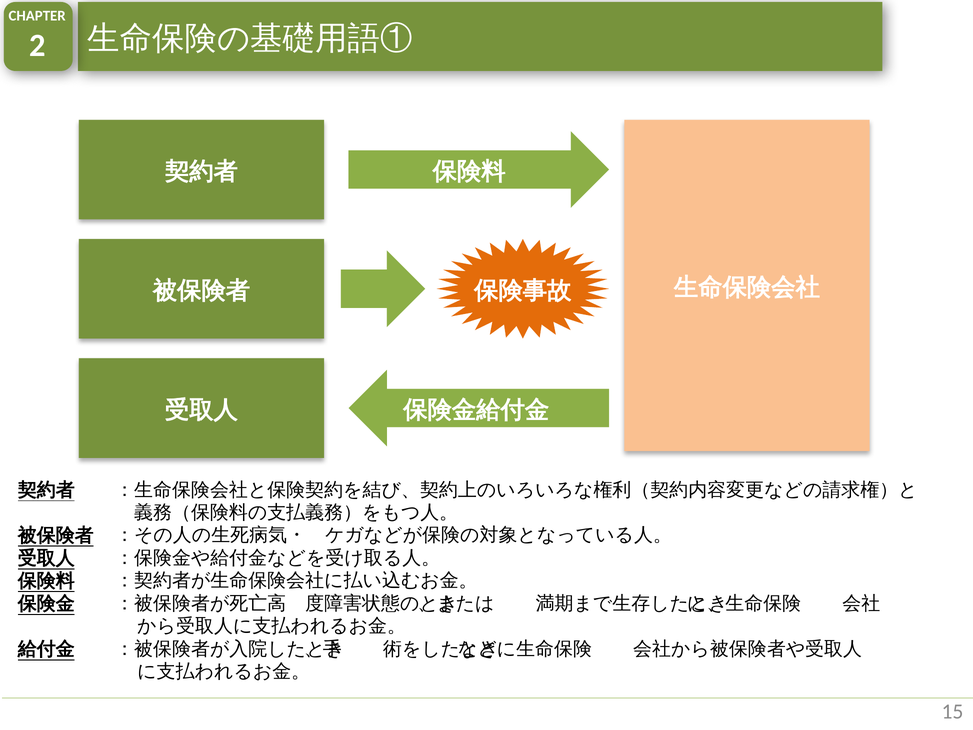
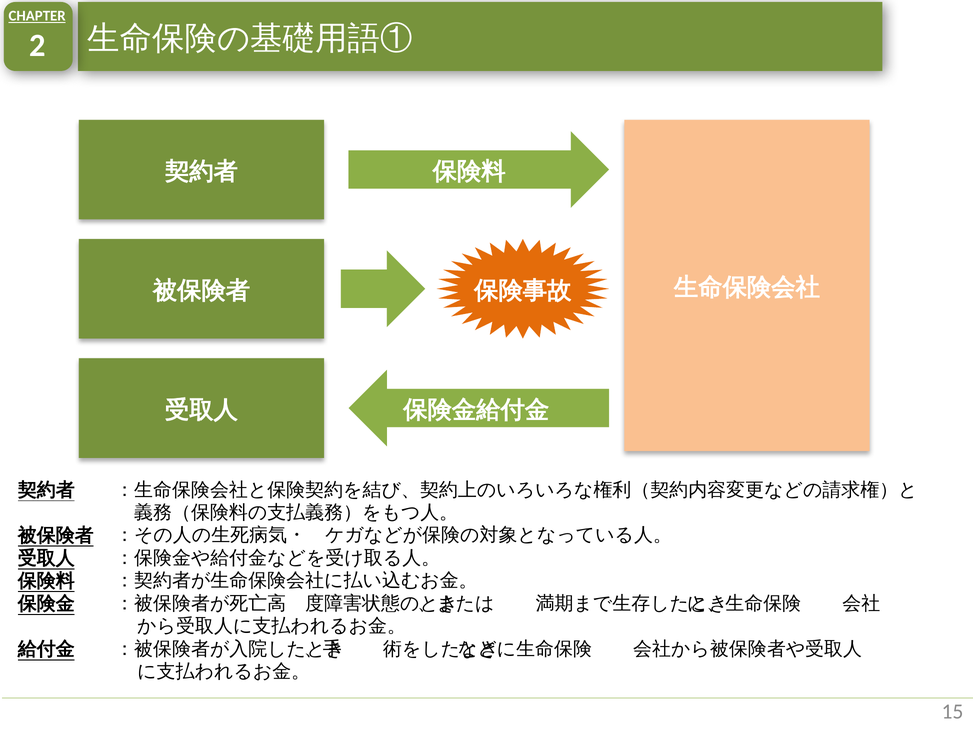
CHAPTER underline: none -> present (37, 16)
